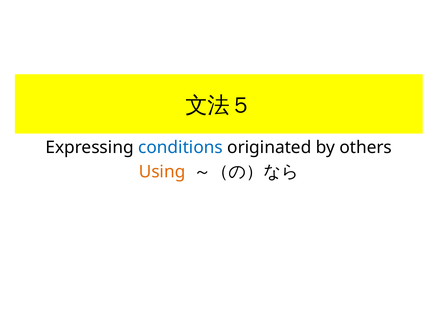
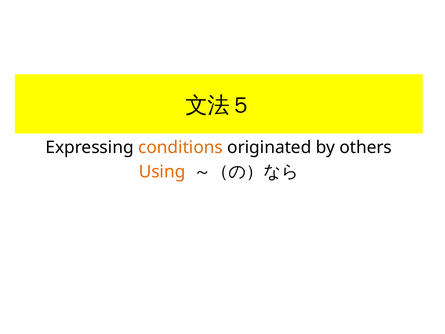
conditions colour: blue -> orange (180, 147)
